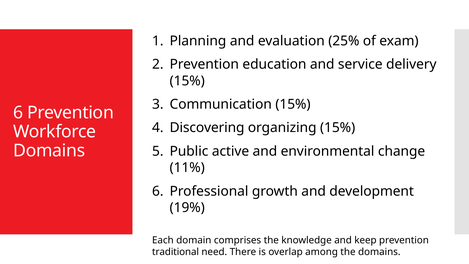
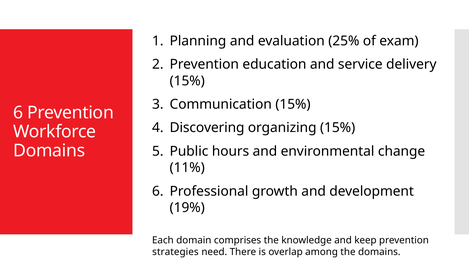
active: active -> hours (231, 151)
traditional: traditional -> strategies (175, 252)
